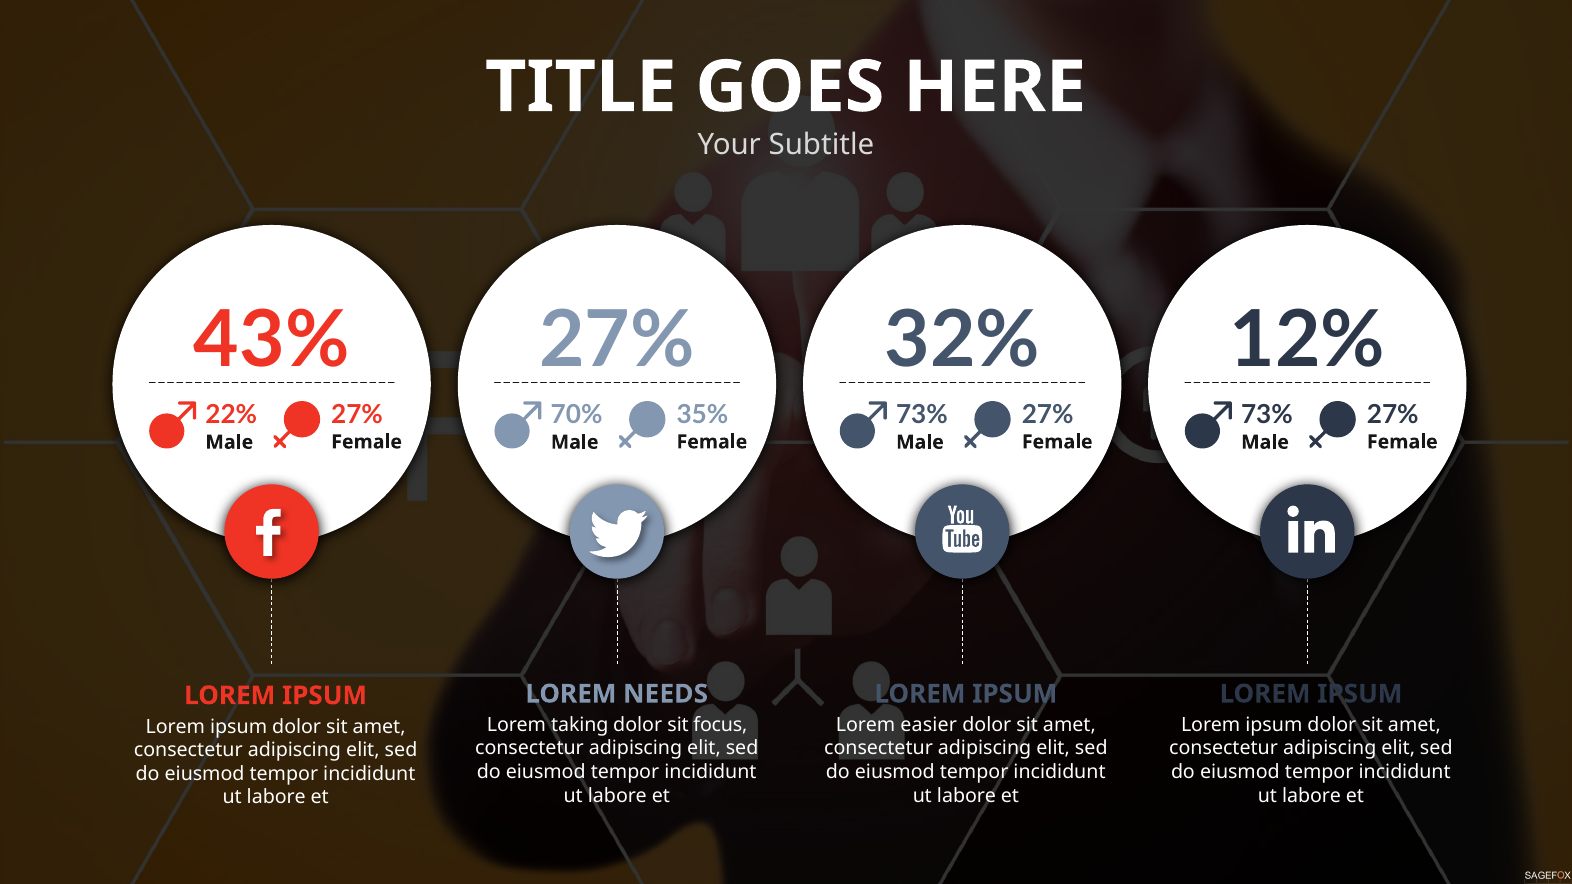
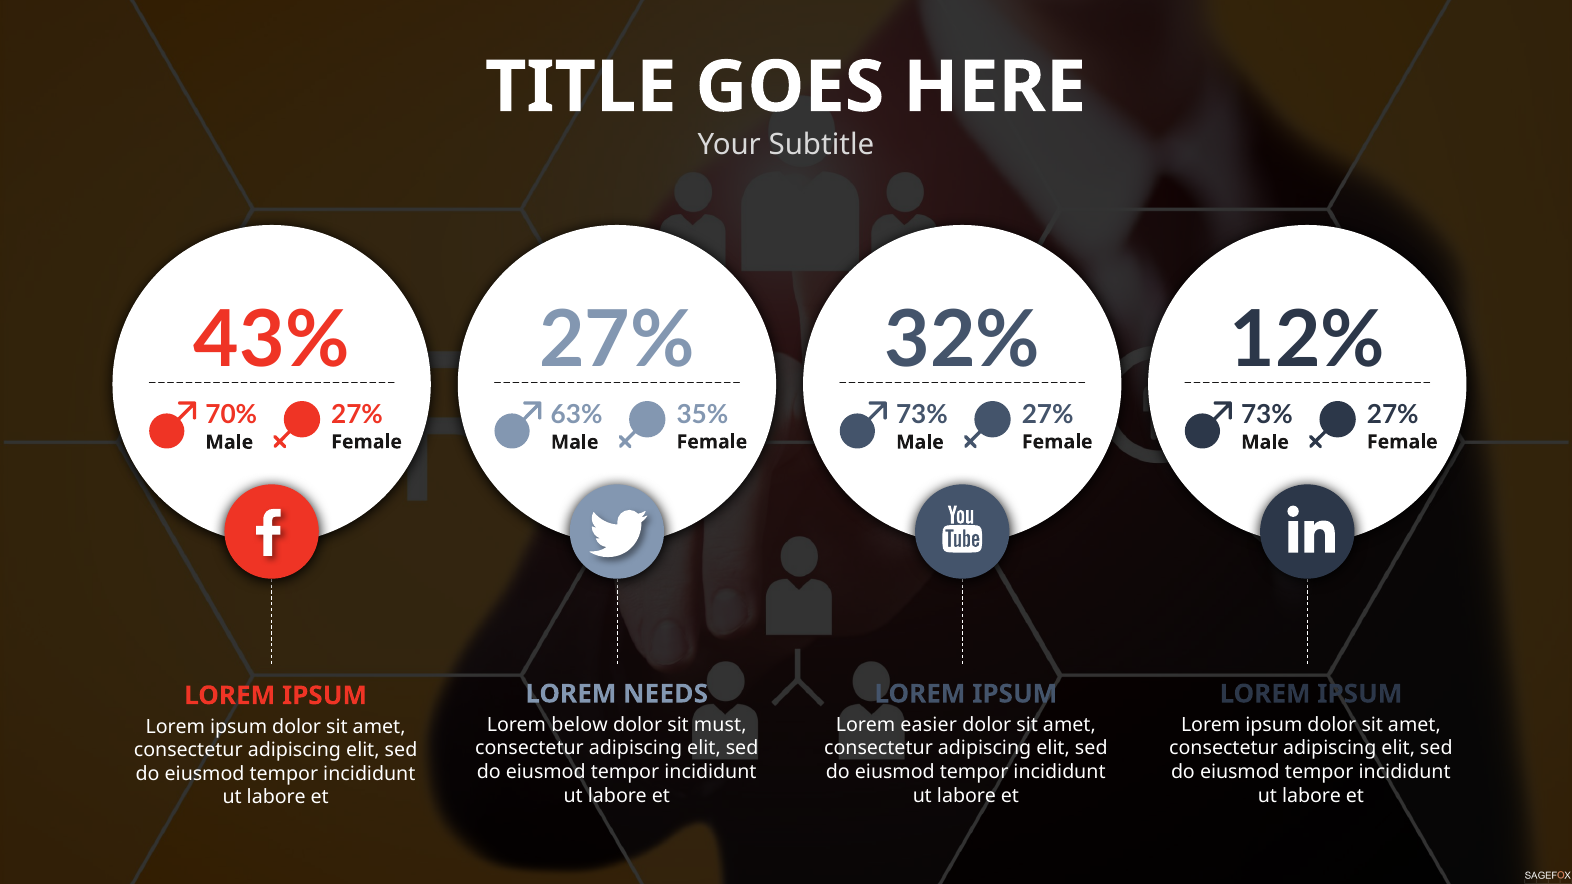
22%: 22% -> 70% (231, 415)
70%: 70% -> 63% (577, 415)
taking: taking -> below (580, 725)
focus: focus -> must (720, 725)
